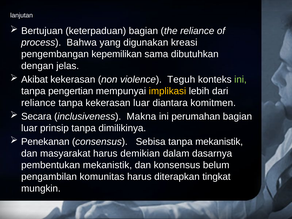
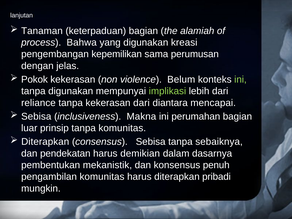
Bertujuan: Bertujuan -> Tanaman (42, 31)
the reliance: reliance -> alamiah (197, 31)
dibutuhkan: dibutuhkan -> perumusan (195, 54)
Akibat: Akibat -> Pokok (34, 79)
Teguh: Teguh -> Belum (181, 79)
tanpa pengertian: pengertian -> digunakan (71, 91)
implikasi colour: yellow -> light green (167, 91)
kekerasan luar: luar -> dari (141, 103)
komitmen: komitmen -> mencapai (213, 103)
Secara: Secara -> Sebisa (36, 116)
tanpa dimilikinya: dimilikinya -> komunitas (122, 128)
Penekanan: Penekanan -> Diterapkan (45, 142)
tanpa mekanistik: mekanistik -> sebaiknya (219, 142)
masyarakat: masyarakat -> pendekatan (65, 153)
belum: belum -> penuh (216, 165)
tingkat: tingkat -> pribadi (216, 177)
